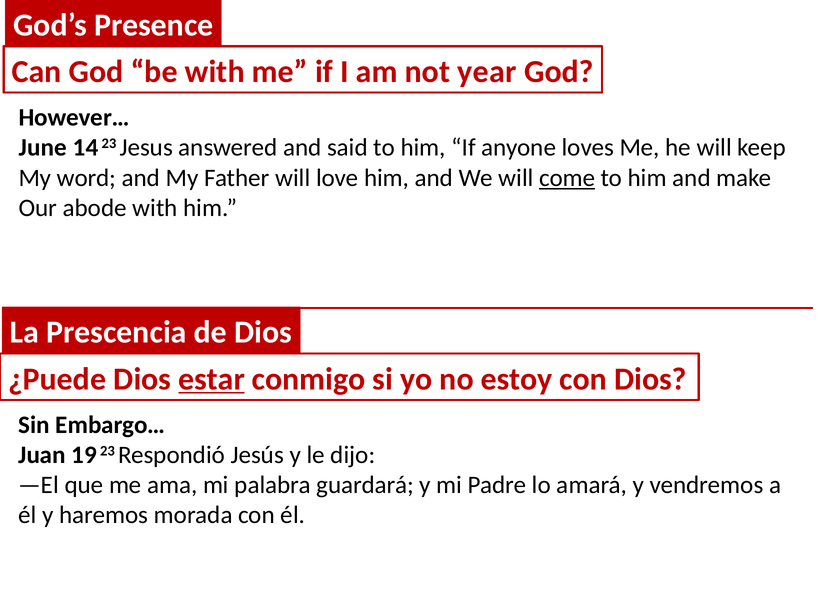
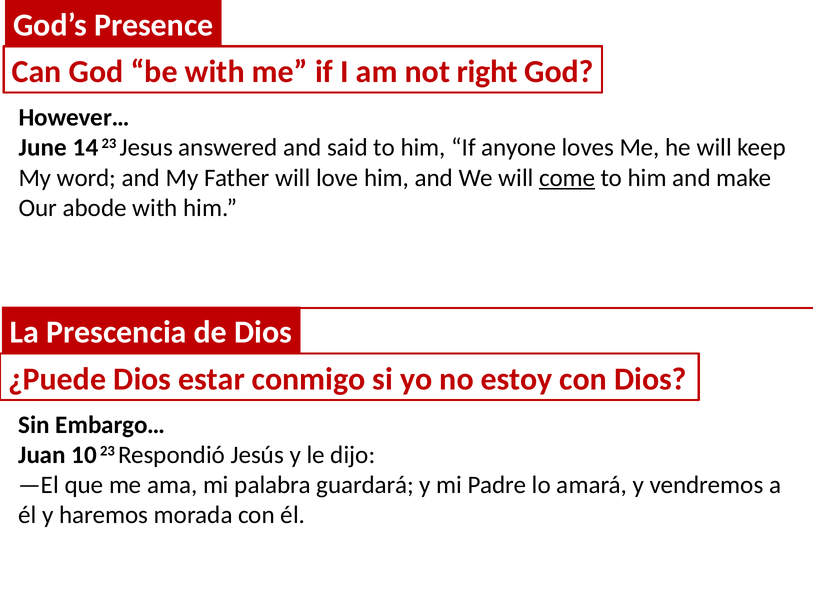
year: year -> right (487, 72)
estar underline: present -> none (212, 379)
19: 19 -> 10 (84, 455)
